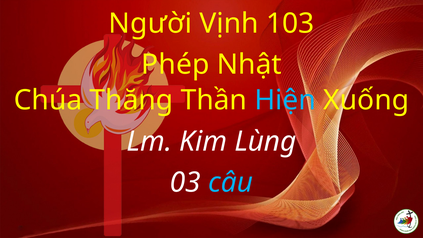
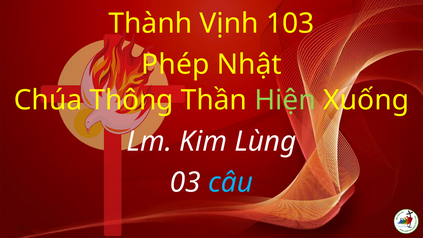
Người: Người -> Thành (150, 24)
Thăng: Thăng -> Thông (132, 100)
Hiện colour: light blue -> light green (285, 100)
